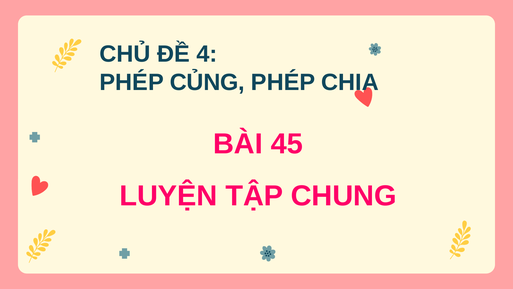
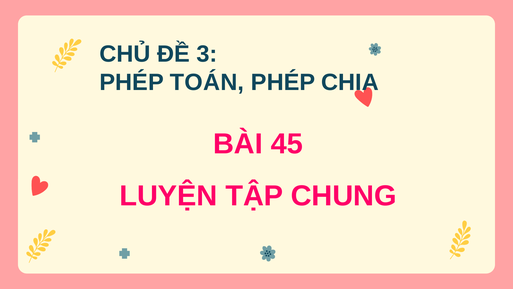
4: 4 -> 3 (207, 54)
CỦNG: CỦNG -> TOÁN (207, 82)
